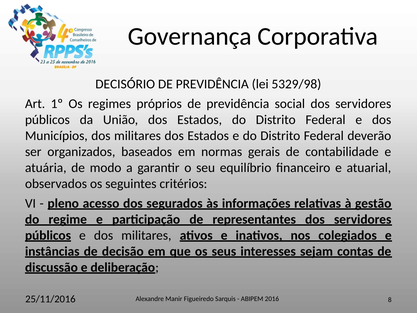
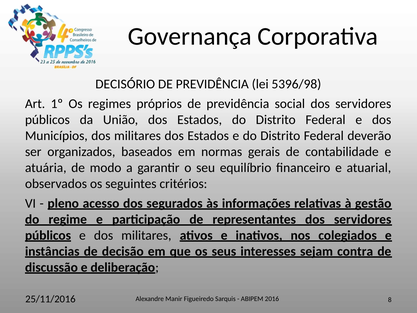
5329/98: 5329/98 -> 5396/98 (296, 84)
contas: contas -> contra (355, 251)
